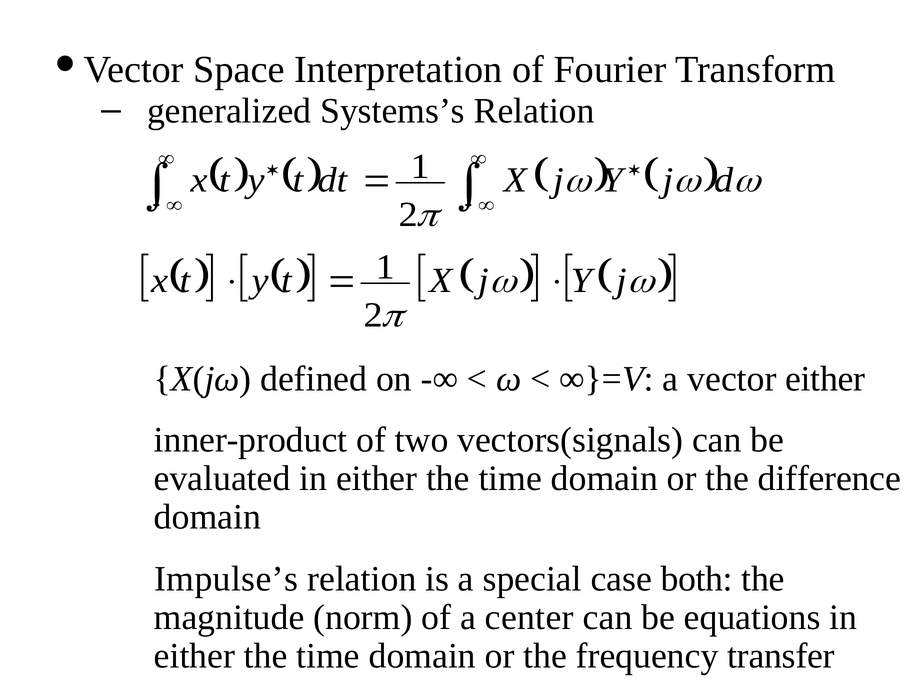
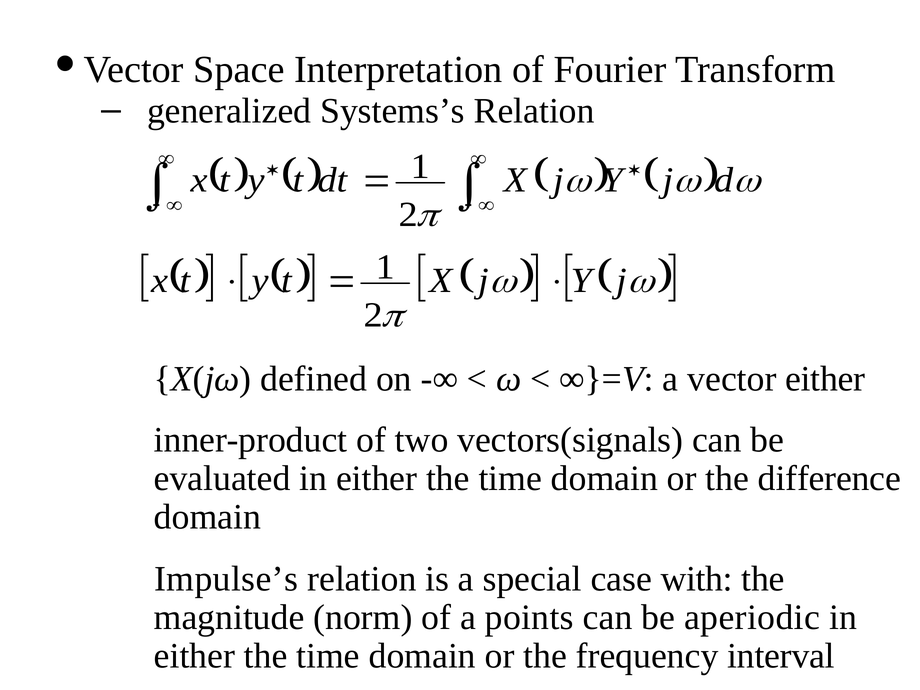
both: both -> with (697, 579)
center: center -> points (529, 617)
equations: equations -> aperiodic (752, 617)
transfer: transfer -> interval (781, 656)
